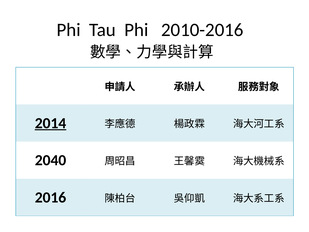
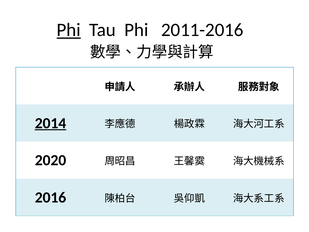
Phi underline: none -> present (69, 30)
2010-2016: 2010-2016 -> 2011-2016 (202, 30)
2040: 2040 -> 2020 (51, 160)
